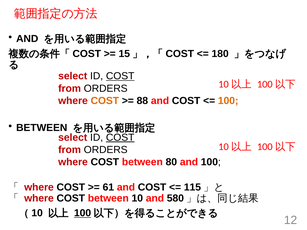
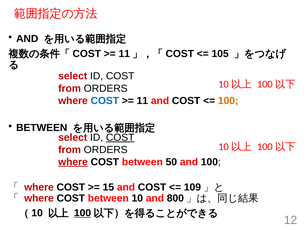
15: 15 -> 11 (124, 54)
180: 180 -> 105 (220, 54)
COST underline: present -> none (120, 76)
COST colour: orange -> blue (105, 101)
88: 88 -> 11 (142, 101)
where underline: none -> present (73, 162)
80: 80 -> 50 (171, 162)
61: 61 -> 15 (108, 187)
115: 115 -> 109 (192, 187)
580: 580 -> 800 (175, 198)
